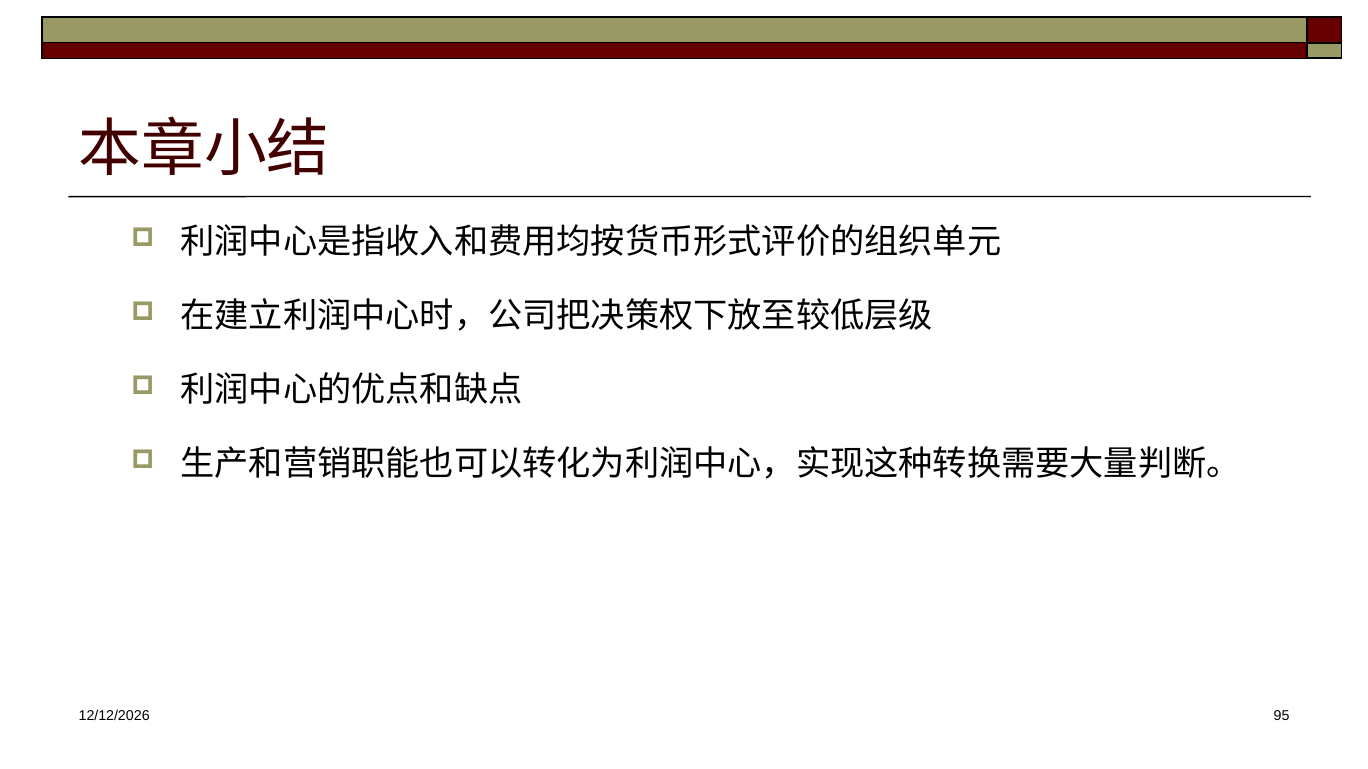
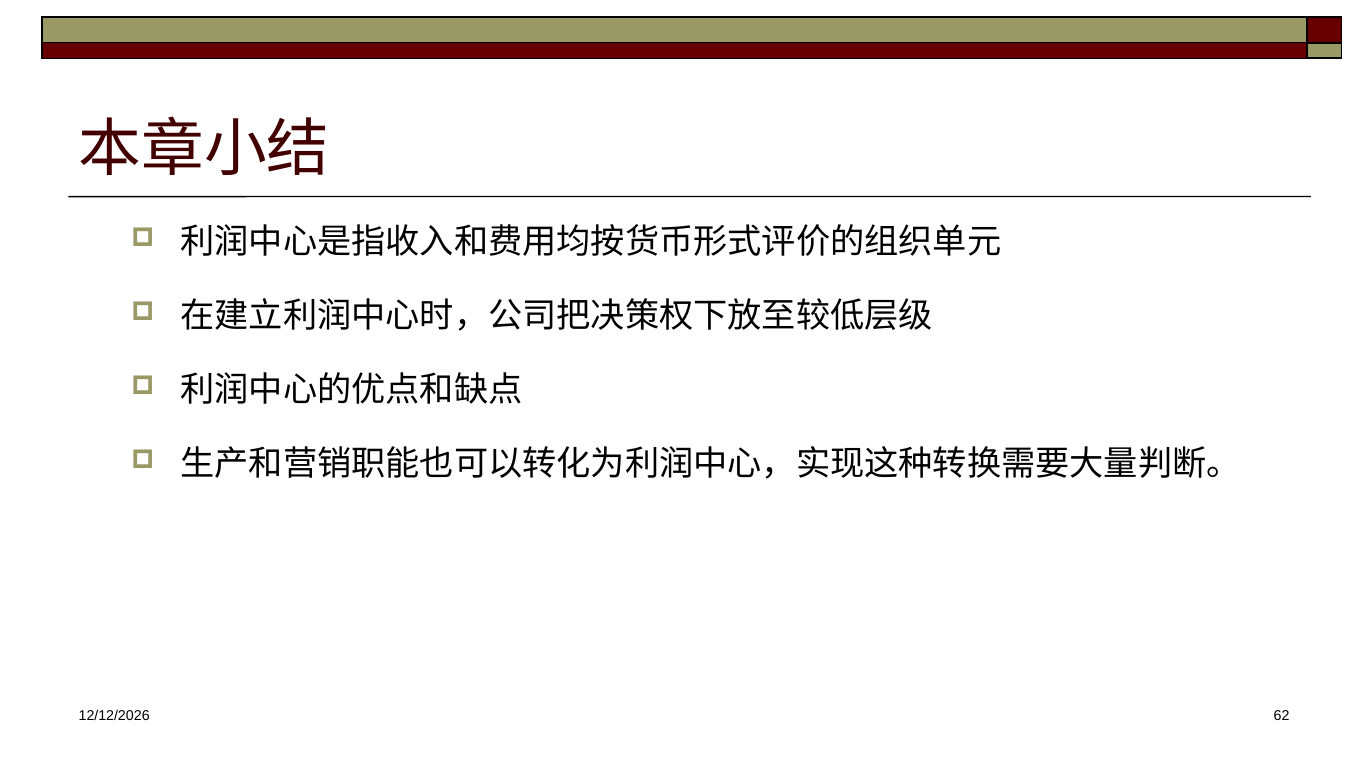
95: 95 -> 62 (1282, 716)
